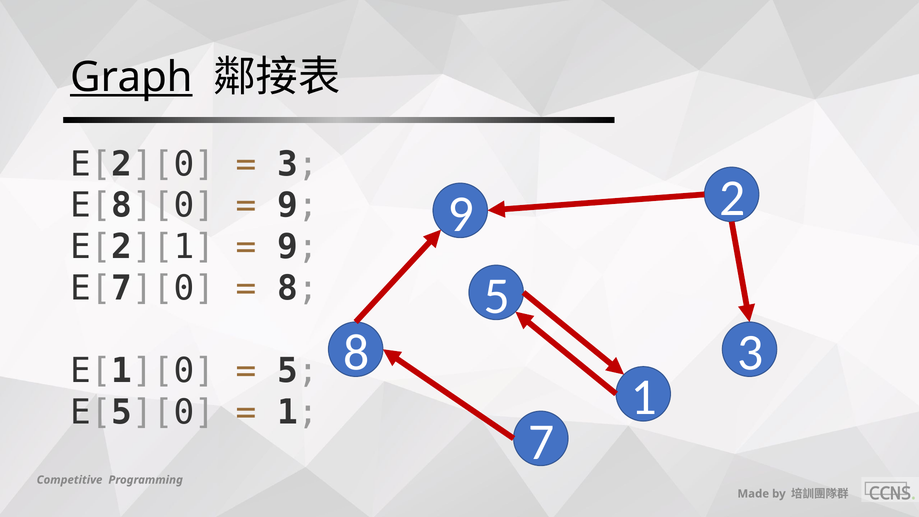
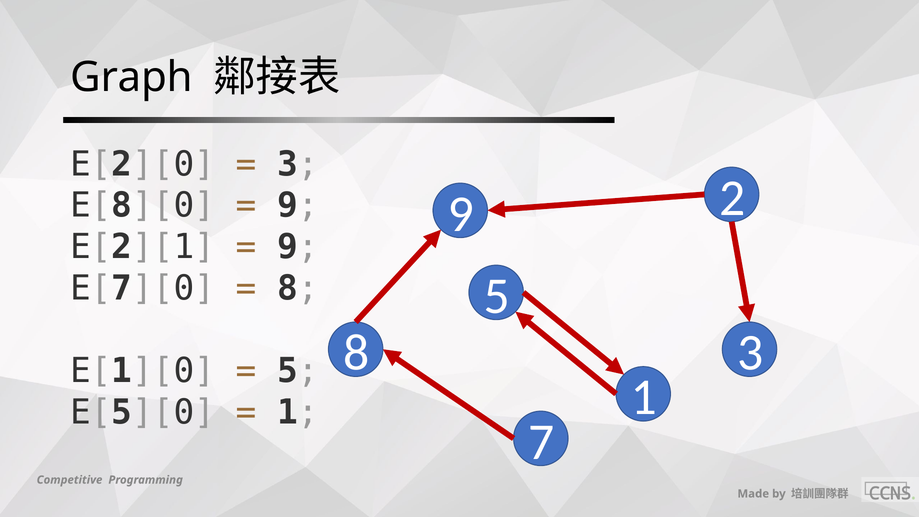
Graph underline: present -> none (131, 77)
